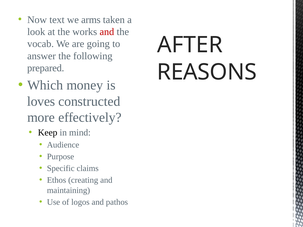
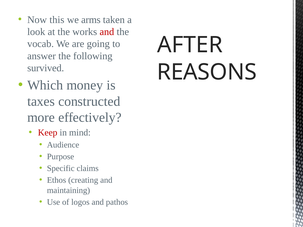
text: text -> this (57, 20)
prepared: prepared -> survived (46, 68)
loves: loves -> taxes (41, 101)
Keep colour: black -> red (48, 133)
